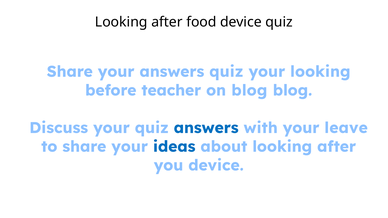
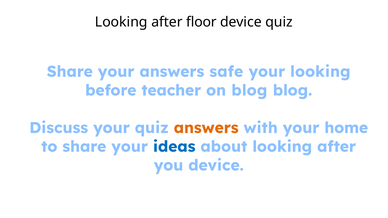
food: food -> floor (201, 22)
answers quiz: quiz -> safe (226, 72)
answers colour: blue -> orange (206, 128)
leave: leave -> home (346, 128)
